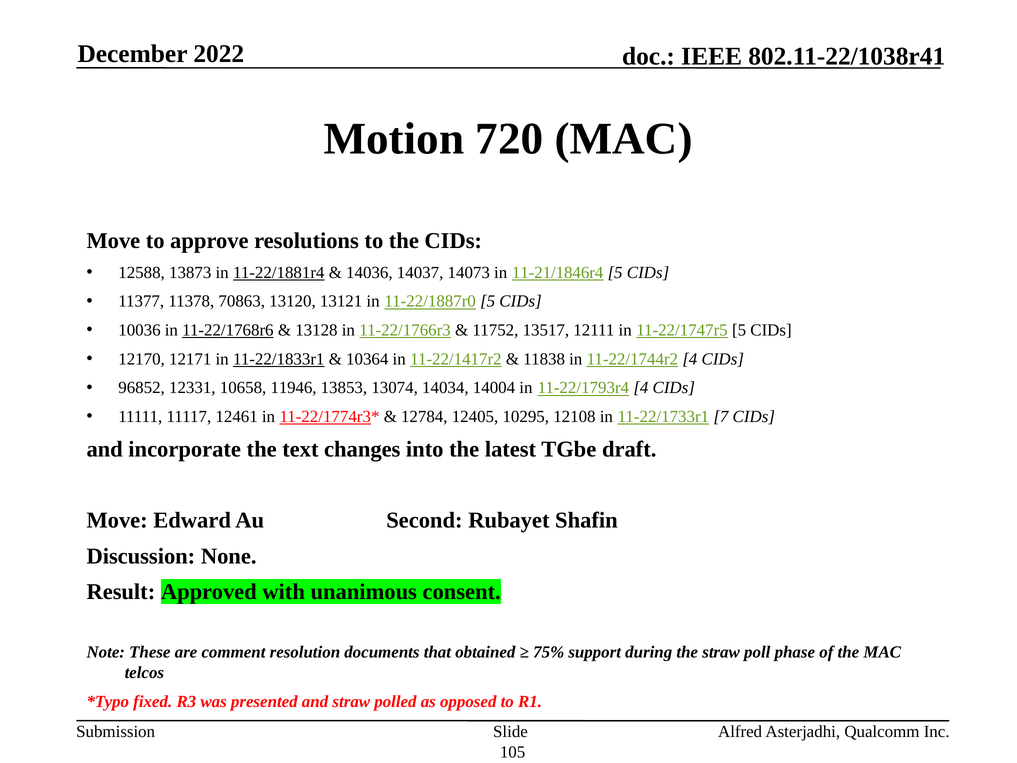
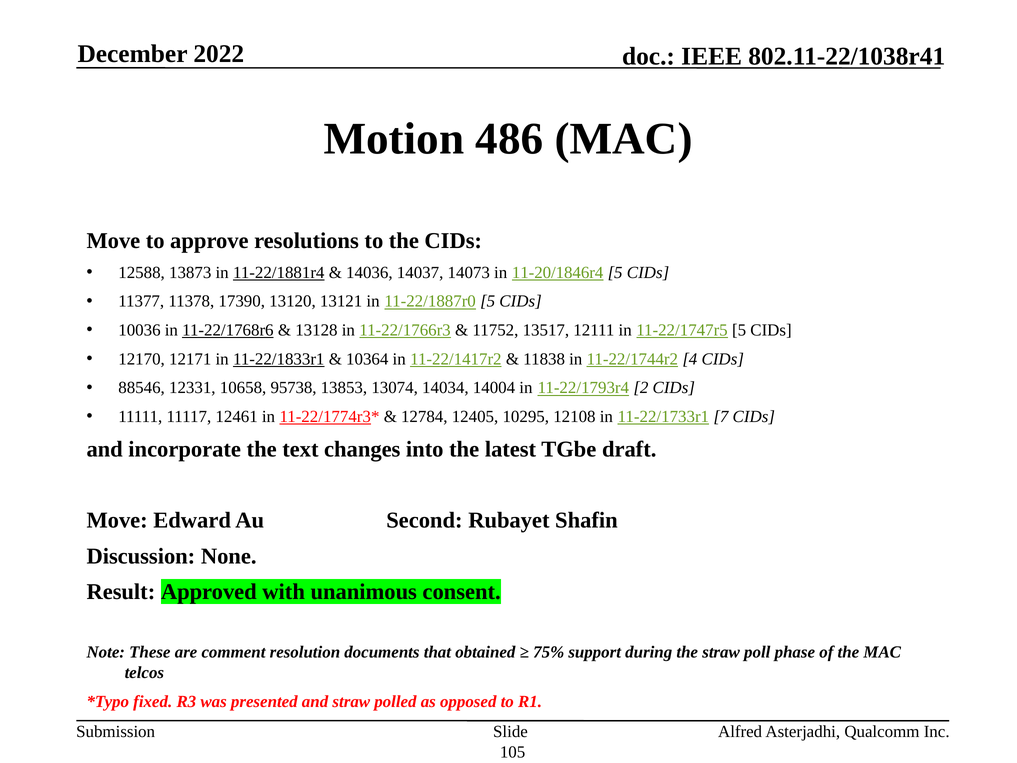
720: 720 -> 486 (509, 139)
11-21/1846r4: 11-21/1846r4 -> 11-20/1846r4 (558, 272)
70863: 70863 -> 17390 (242, 301)
96852: 96852 -> 88546 (142, 388)
11946: 11946 -> 95738 (294, 388)
11-22/1793r4 4: 4 -> 2 (641, 388)
